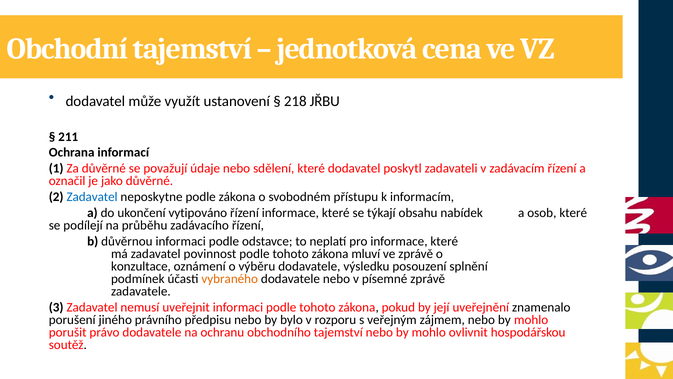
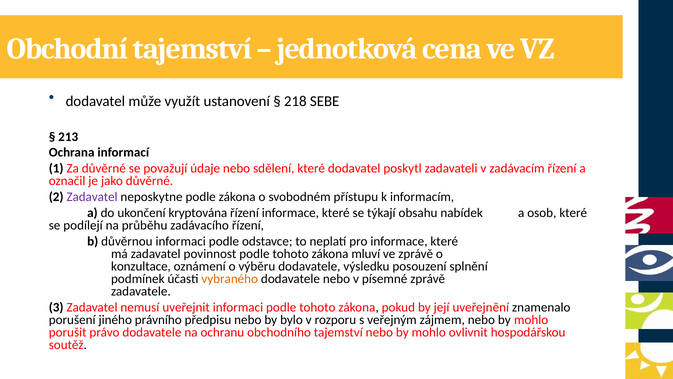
JŘBU: JŘBU -> SEBE (325, 101)
211: 211 -> 213 (68, 137)
Zadavatel colour: blue -> purple (92, 197)
vytipováno: vytipováno -> kryptována (198, 213)
